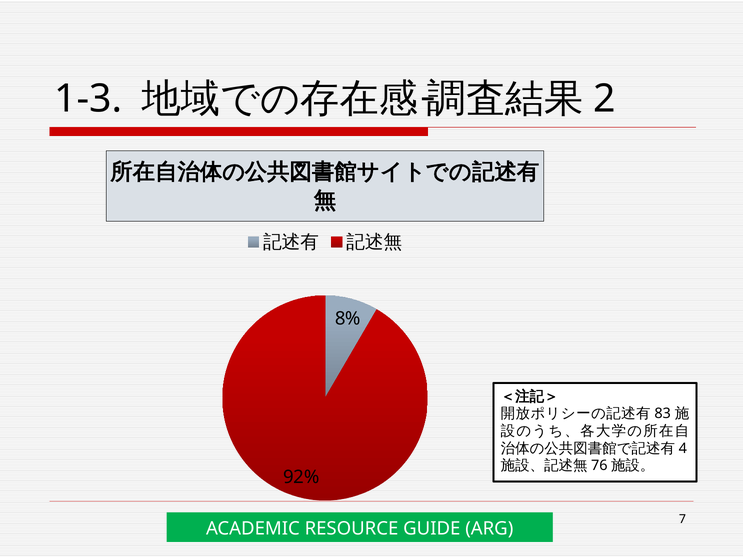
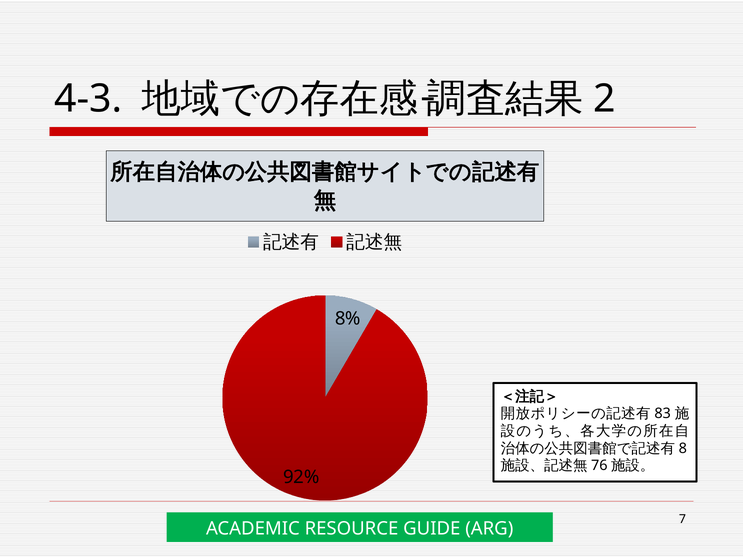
1-3: 1-3 -> 4-3 (88, 99)
4: 4 -> 8 (683, 448)
